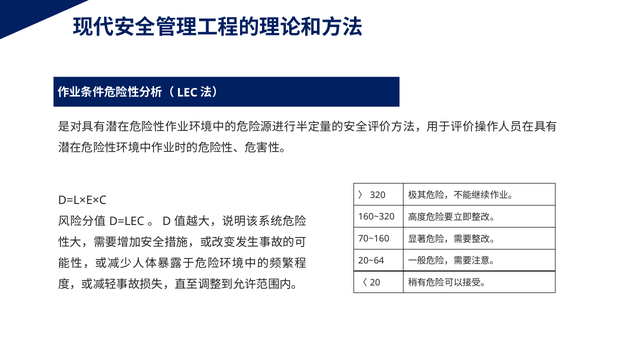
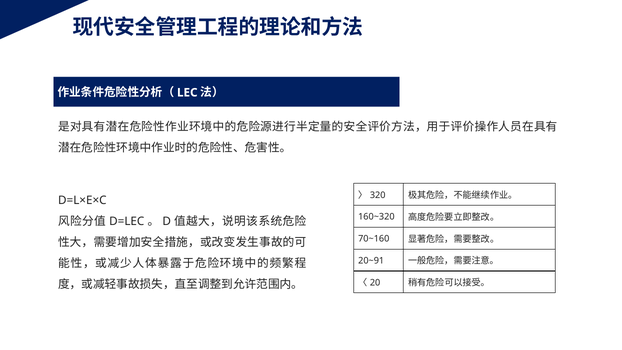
20~64: 20~64 -> 20~91 (371, 260)
